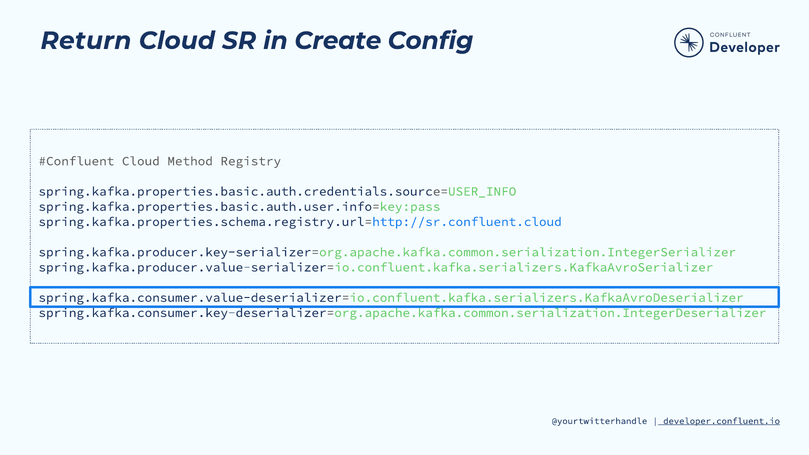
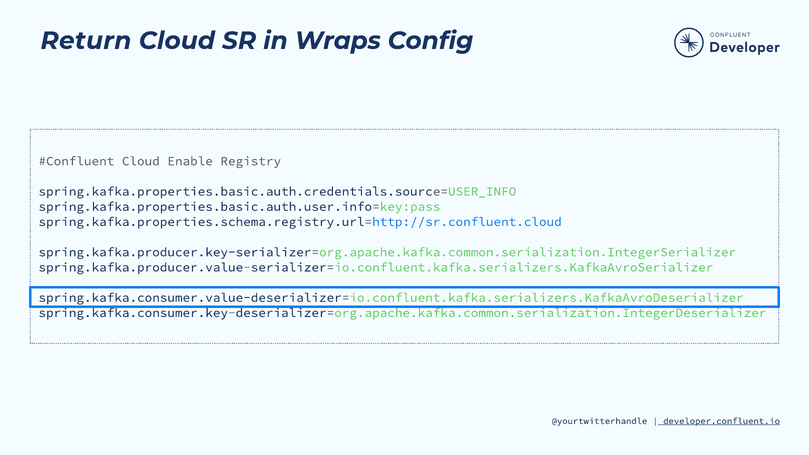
Create: Create -> Wraps (338, 41)
Method: Method -> Enable (190, 161)
